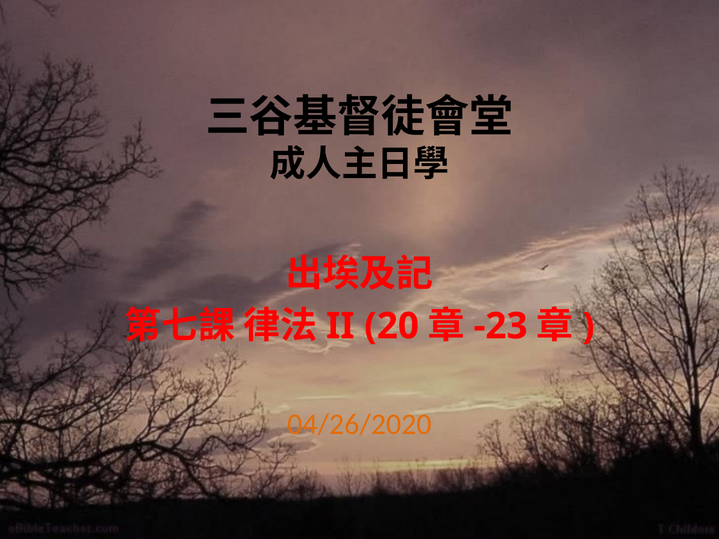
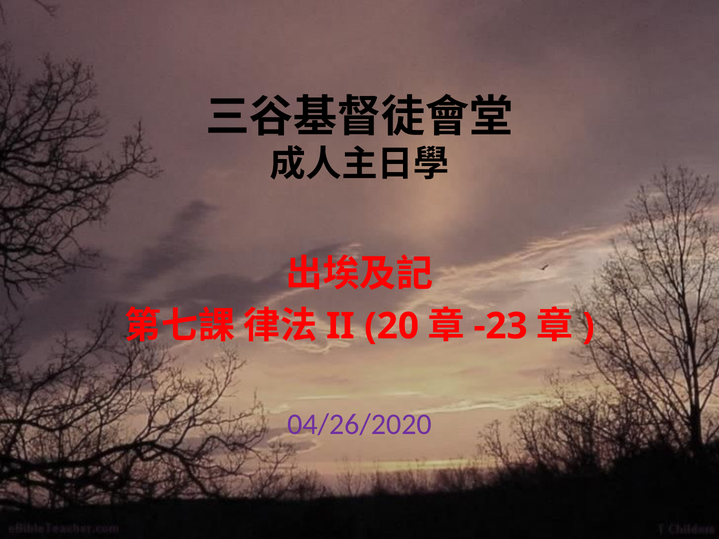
04/26/2020 colour: orange -> purple (359, 425)
